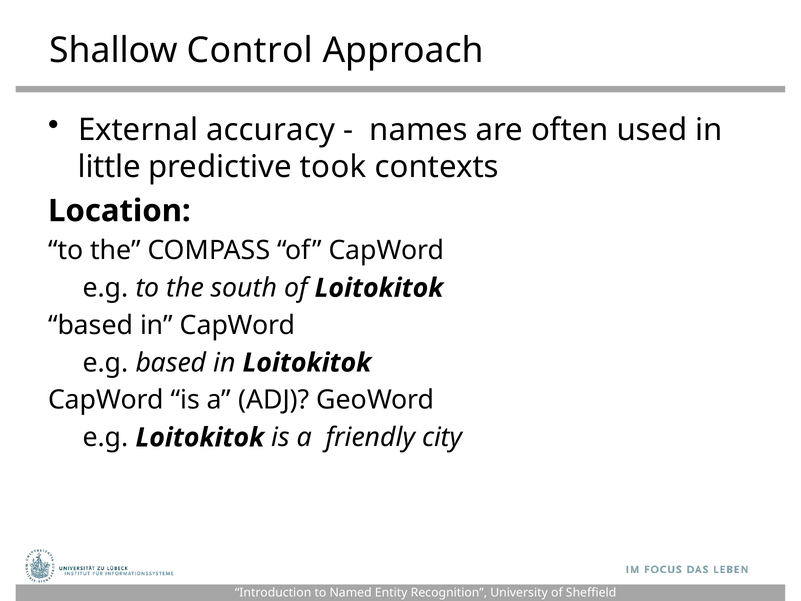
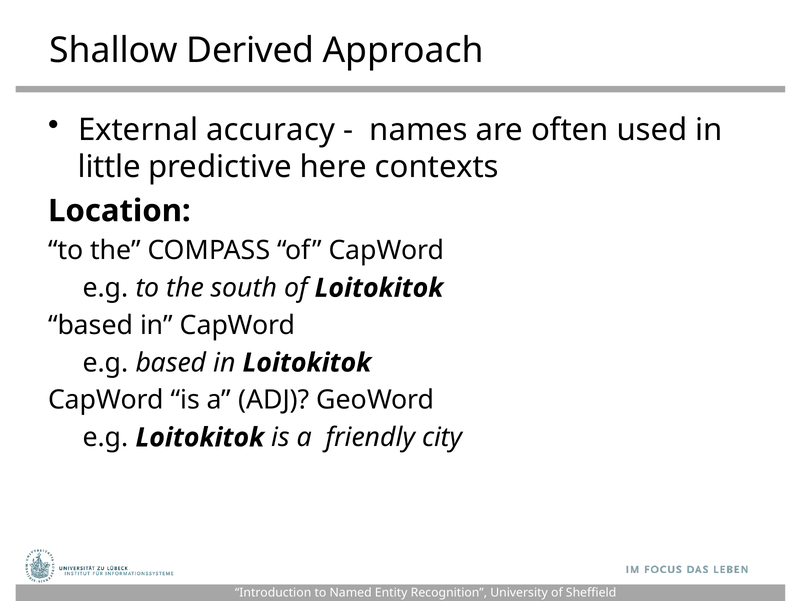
Control: Control -> Derived (250, 51)
took: took -> here (333, 167)
